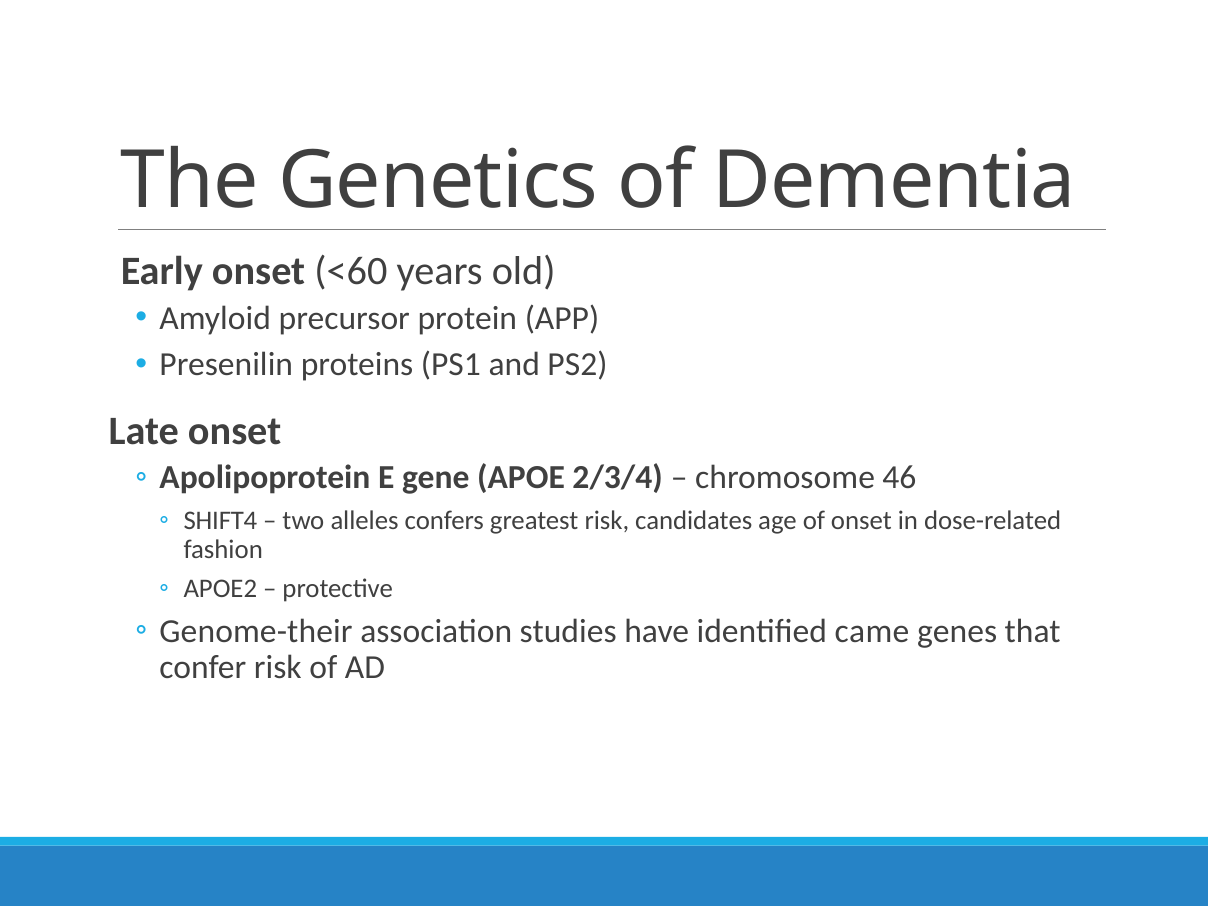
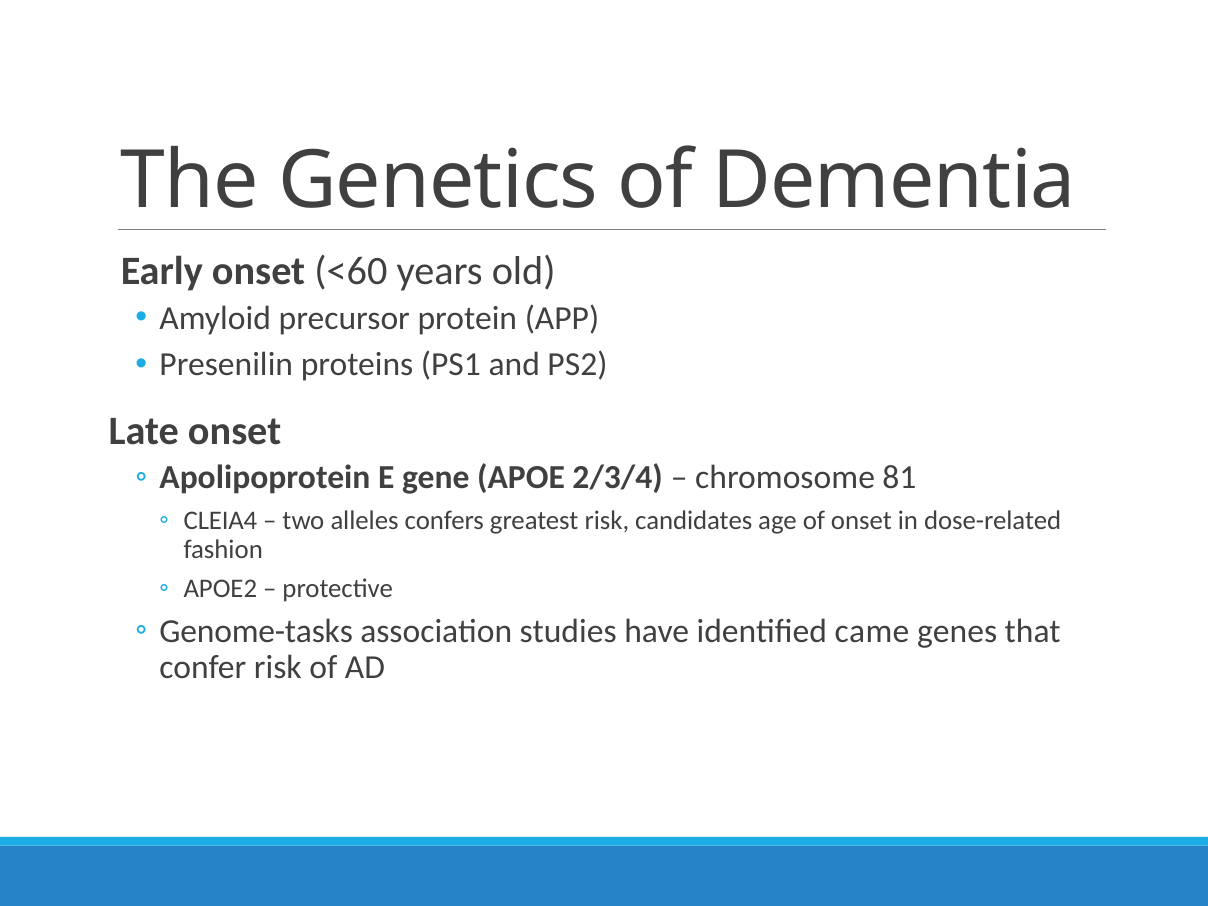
46: 46 -> 81 (899, 478)
SHIFT4: SHIFT4 -> CLEIA4 (220, 520)
Genome-their: Genome-their -> Genome-tasks (256, 631)
